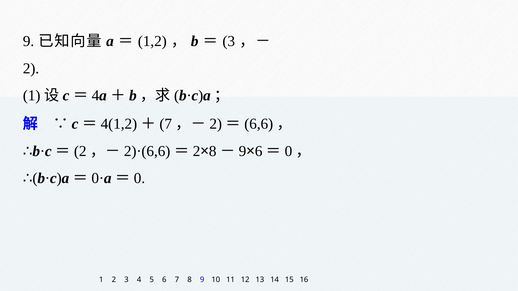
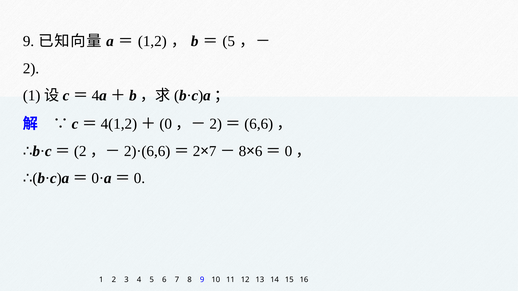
3: 3 -> 5 (229, 41)
7: 7 -> 0 (166, 124)
8: 8 -> 7 (213, 151)
9: 9 -> 8 (243, 151)
